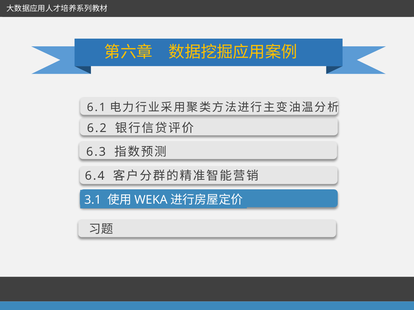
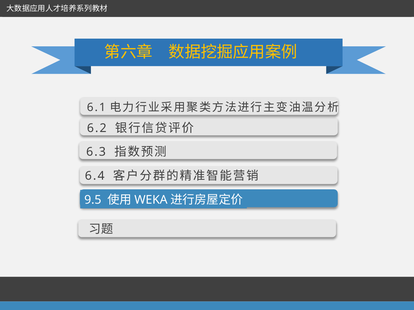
3.1: 3.1 -> 9.5 (93, 200)
